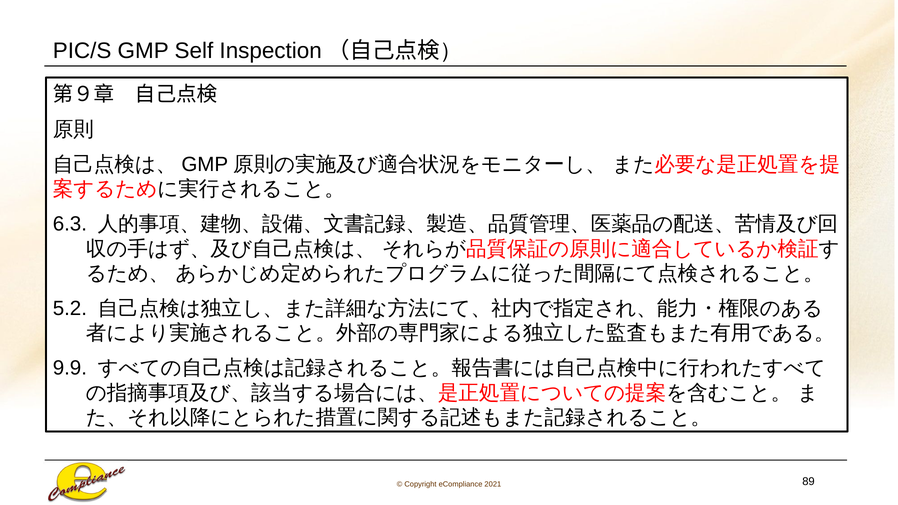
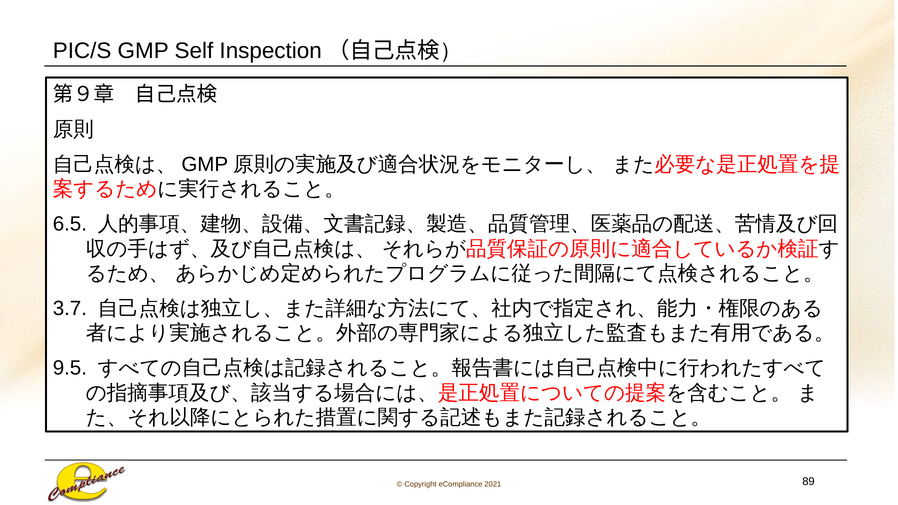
6.3: 6.3 -> 6.5 (70, 224)
5.2: 5.2 -> 3.7 (70, 309)
9.9: 9.9 -> 9.5 (70, 368)
